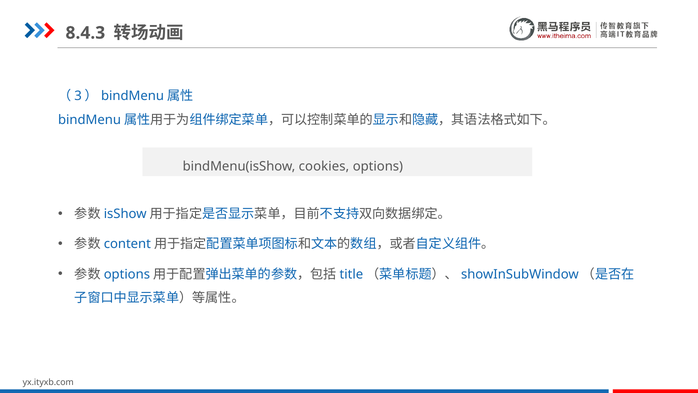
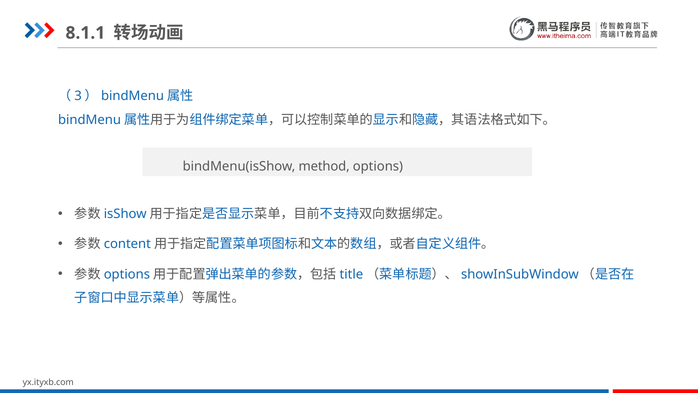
8.4.3: 8.4.3 -> 8.1.1 (85, 33)
cookies: cookies -> method (324, 167)
